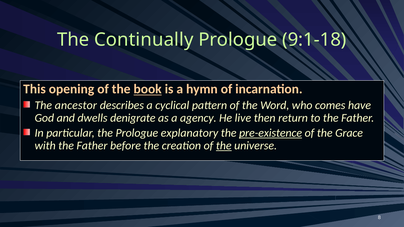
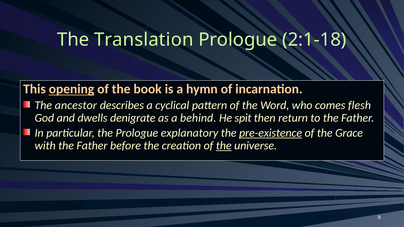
Continually: Continually -> Translation (144, 40)
9:1-18: 9:1-18 -> 2:1-18 (314, 40)
opening underline: none -> present (72, 89)
book underline: present -> none (148, 89)
have: have -> flesh (359, 105)
agency: agency -> behind (198, 118)
live: live -> spit (243, 118)
